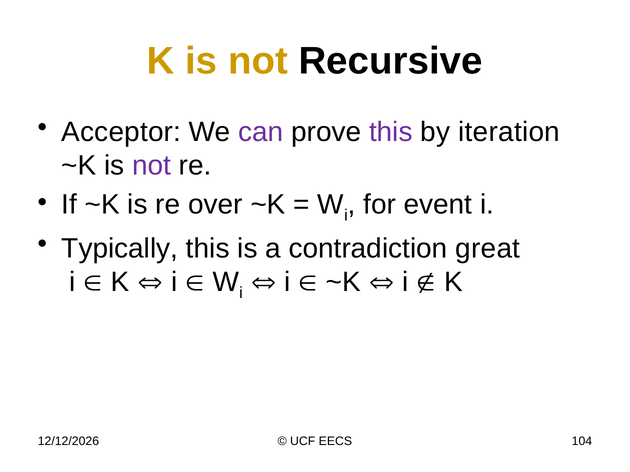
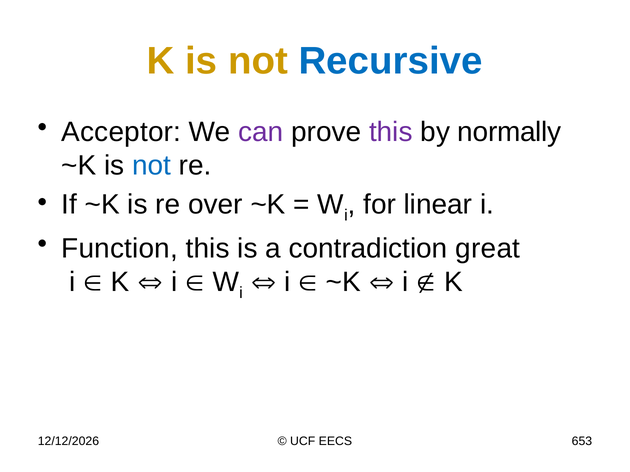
Recursive colour: black -> blue (391, 61)
iteration: iteration -> normally (509, 132)
not colour: purple -> blue (152, 166)
event: event -> linear (438, 205)
Typically: Typically -> Function (120, 249)
104: 104 -> 653 (582, 442)
